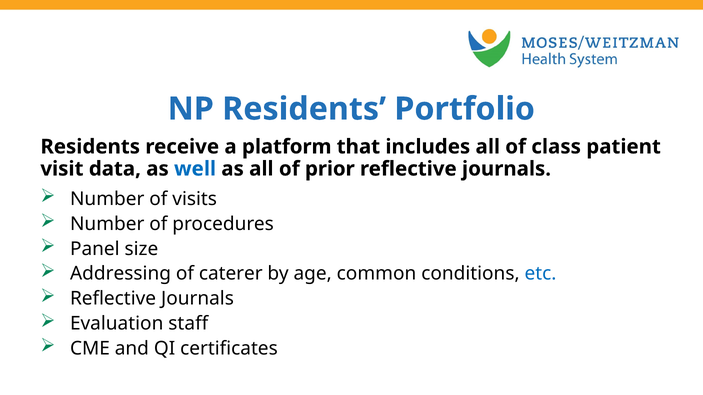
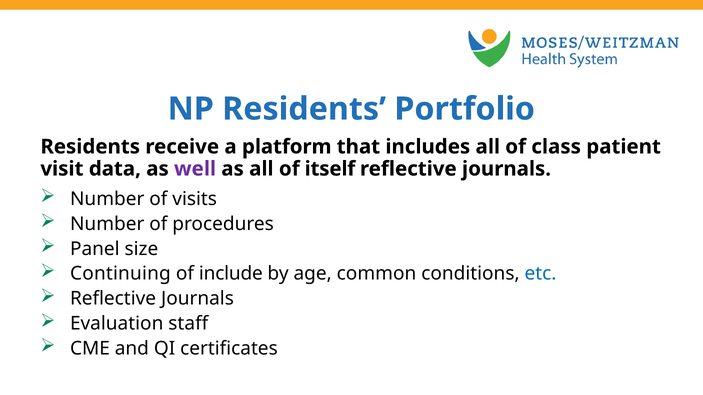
well colour: blue -> purple (195, 169)
prior: prior -> itself (330, 169)
Addressing: Addressing -> Continuing (120, 274)
caterer: caterer -> include (231, 274)
